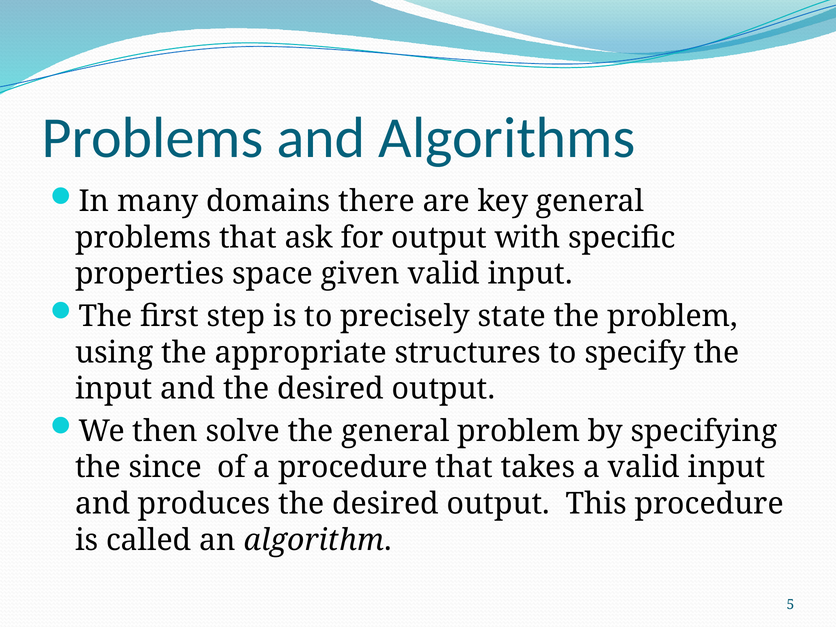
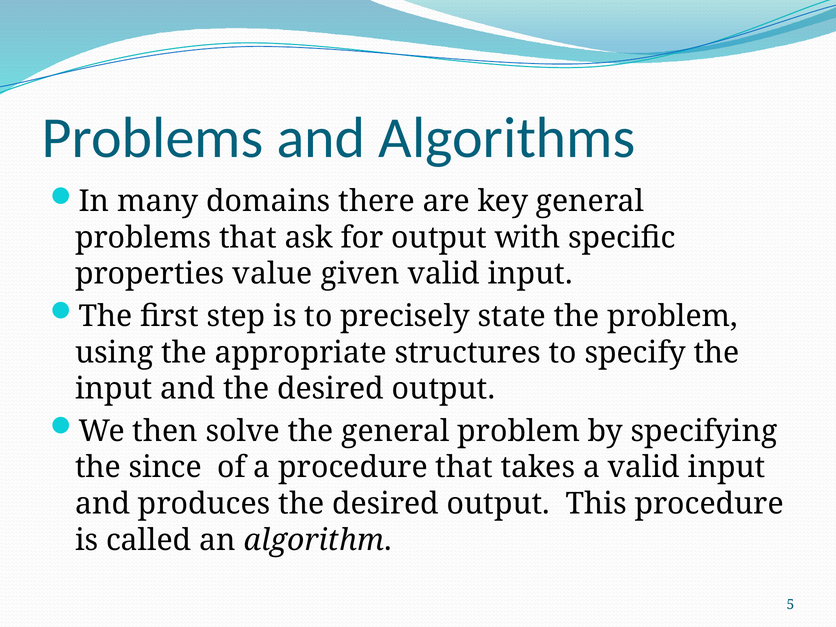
space: space -> value (272, 274)
